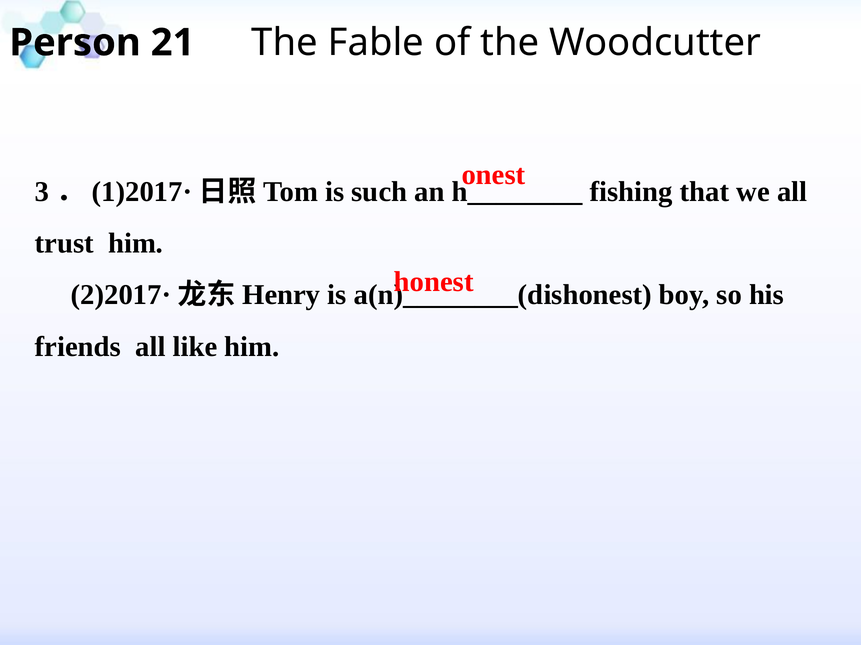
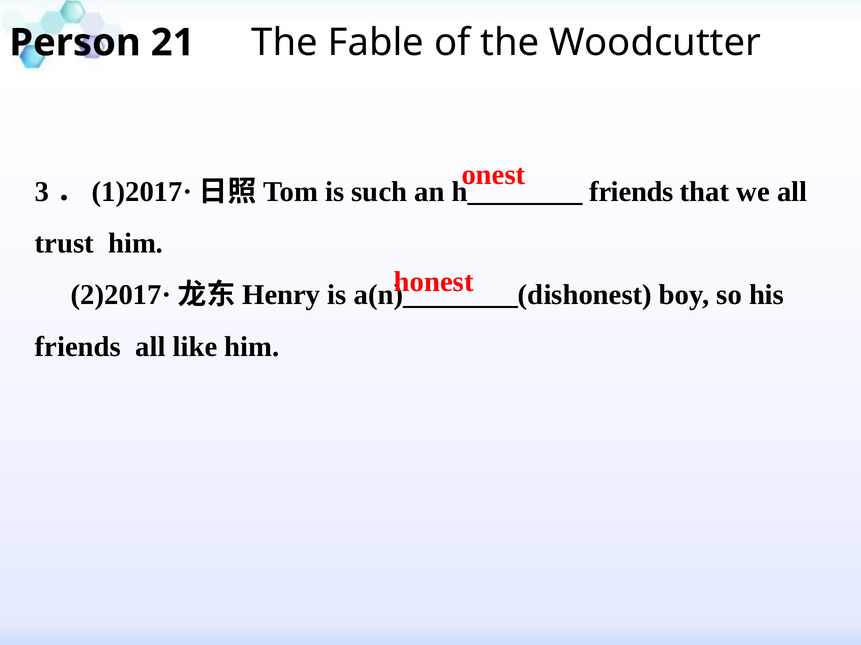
fishing: fishing -> friends (631, 192)
